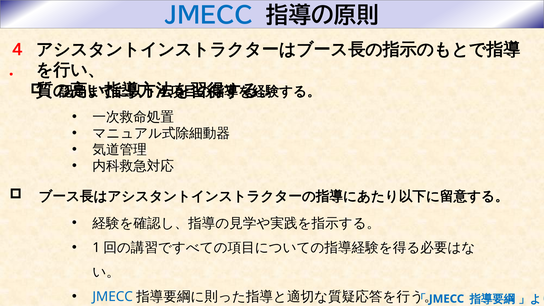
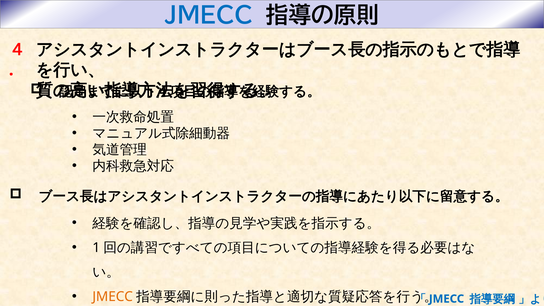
JMECC colour: blue -> orange (113, 297)
